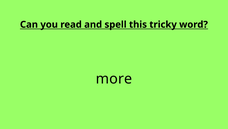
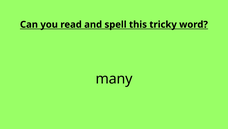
more: more -> many (114, 78)
